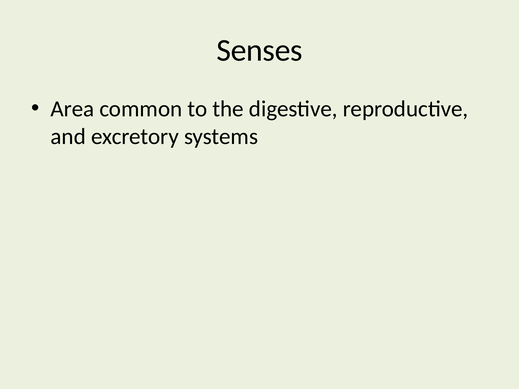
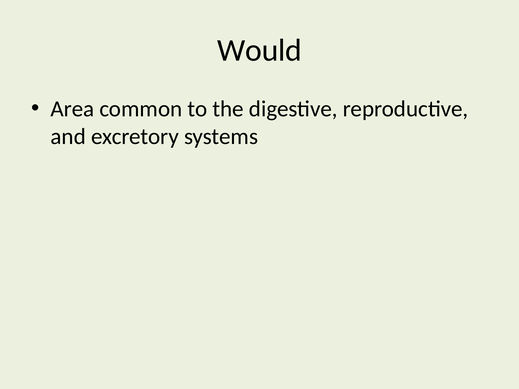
Senses: Senses -> Would (260, 50)
